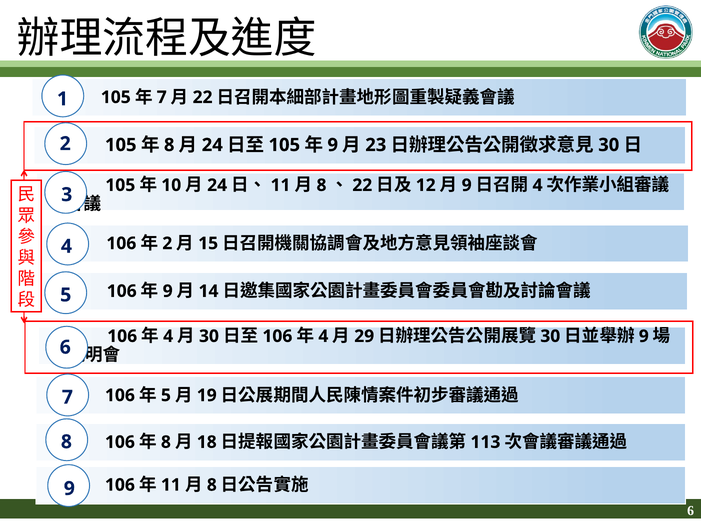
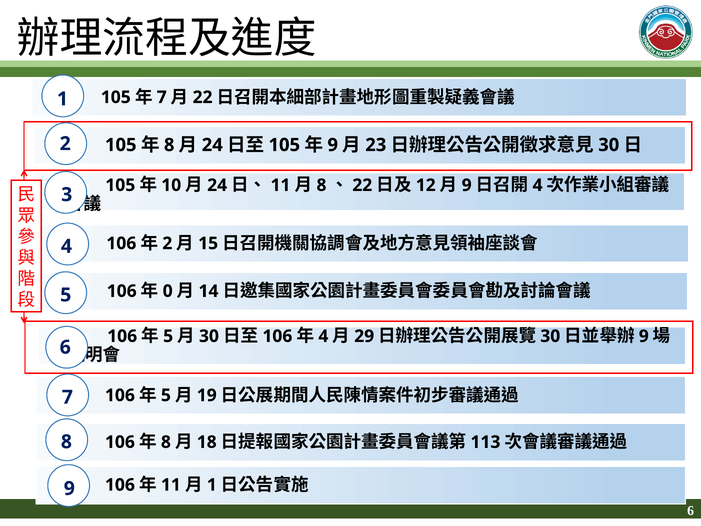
9: 9 -> 0 (168, 291)
4: 4 -> 5 (168, 336)
8: 8 -> 1 (212, 485)
